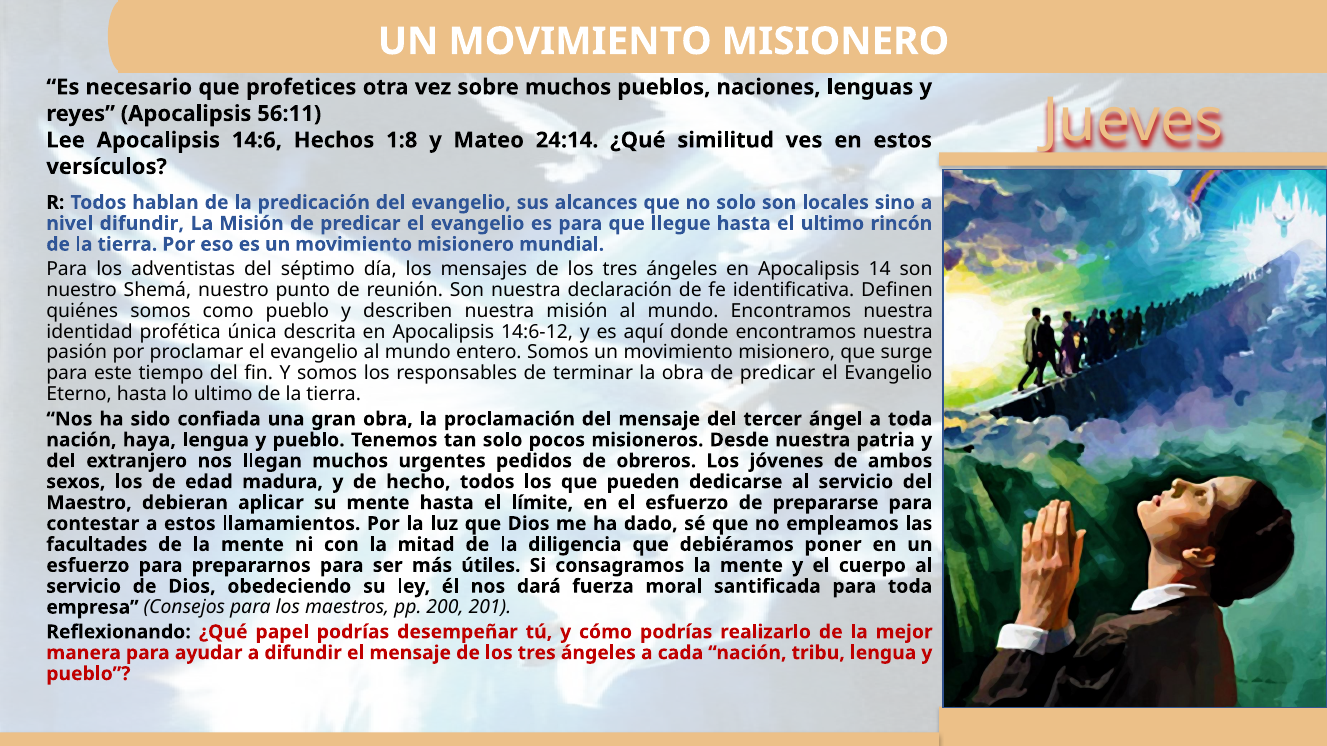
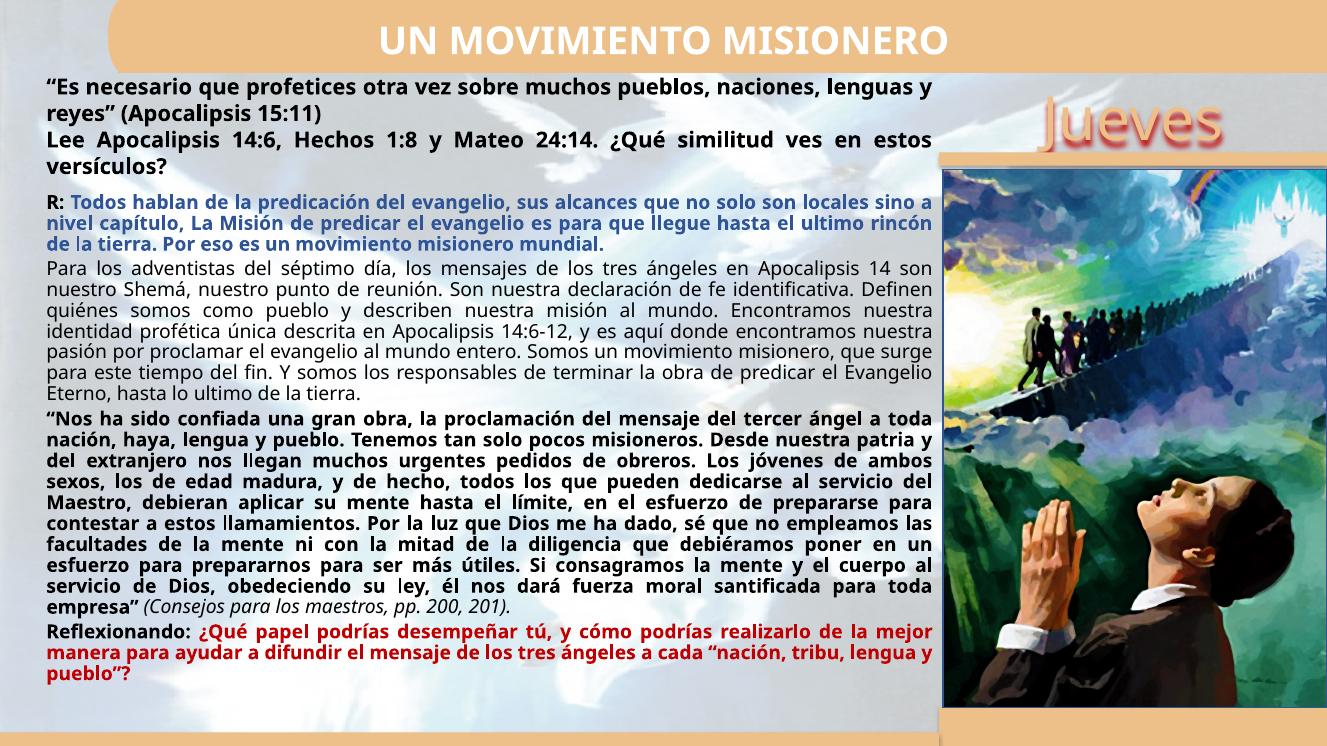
56:11: 56:11 -> 15:11 (289, 114)
nivel difundir: difundir -> capítulo (142, 224)
